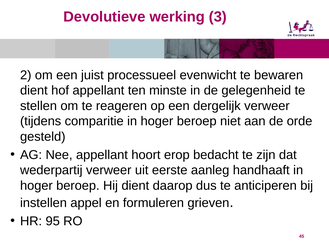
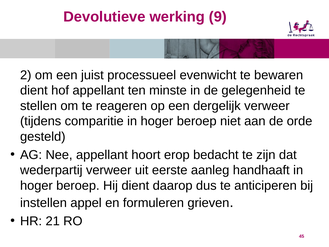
3: 3 -> 9 (218, 17)
95: 95 -> 21 (53, 221)
